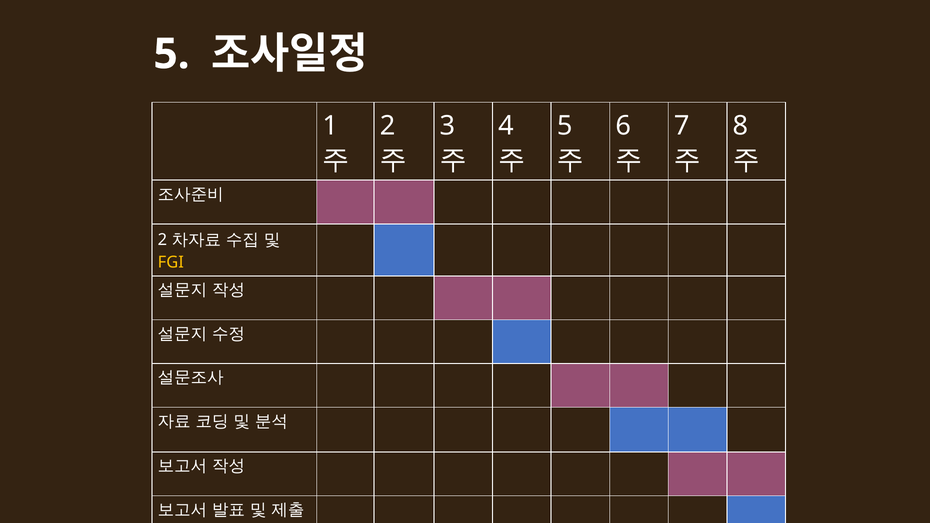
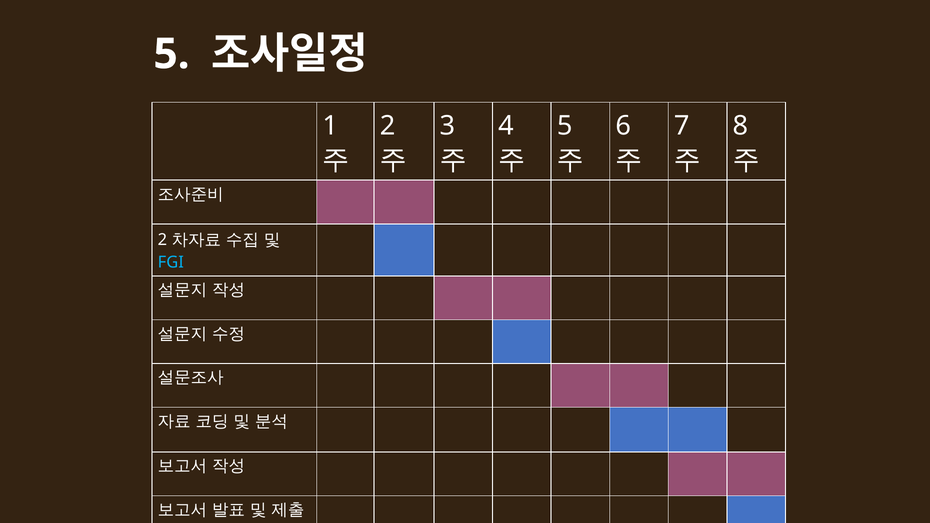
FGI colour: yellow -> light blue (171, 262)
